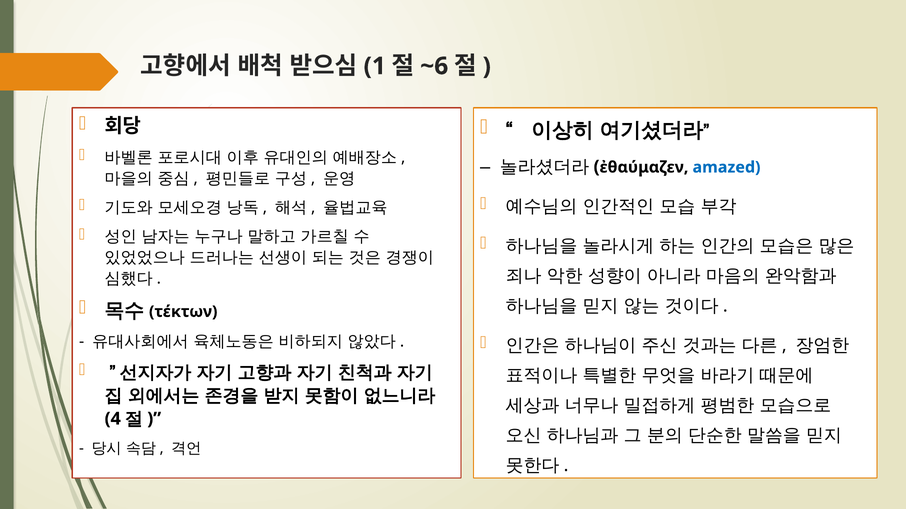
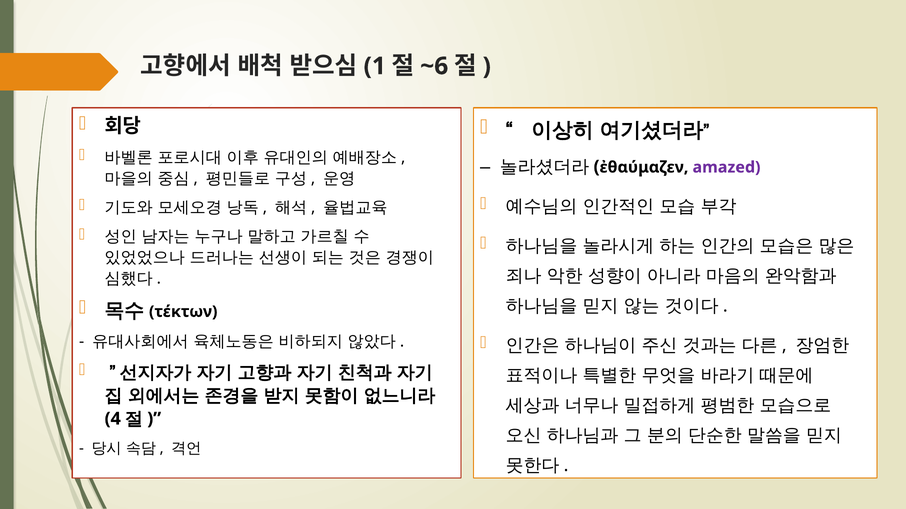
amazed colour: blue -> purple (727, 167)
